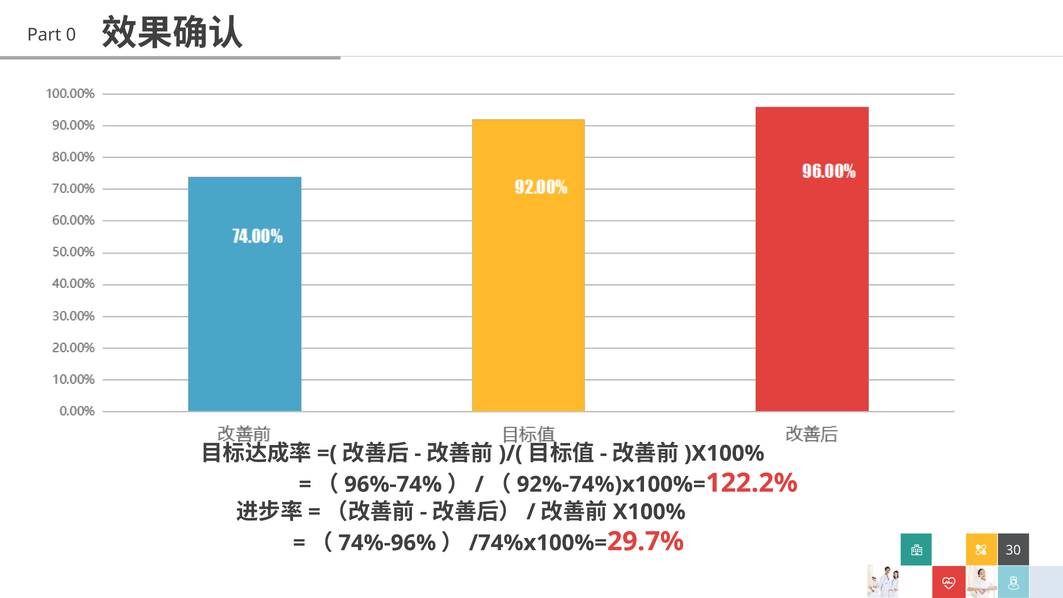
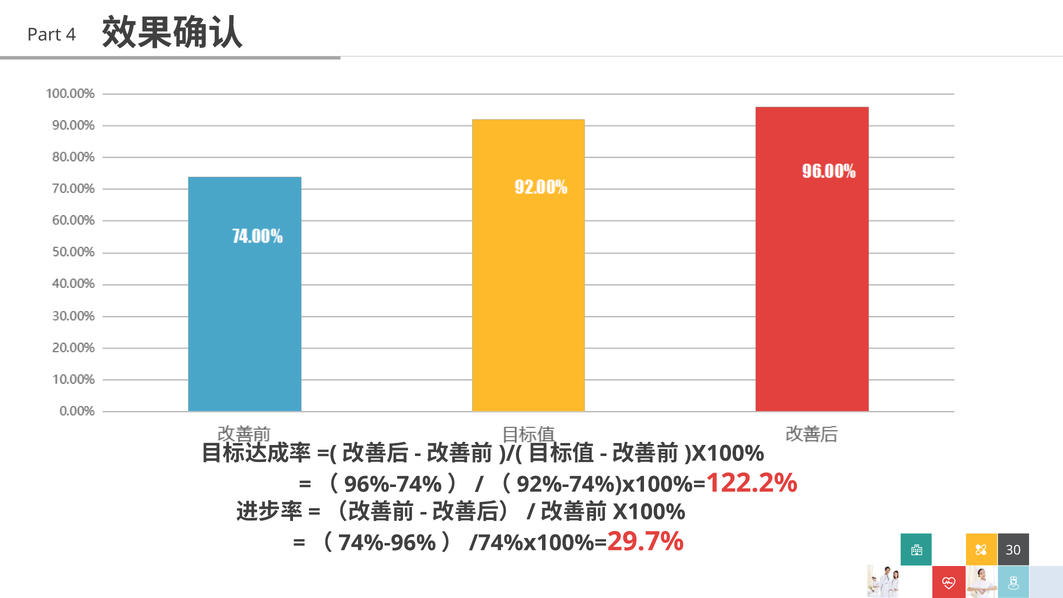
0: 0 -> 4 (71, 35)
